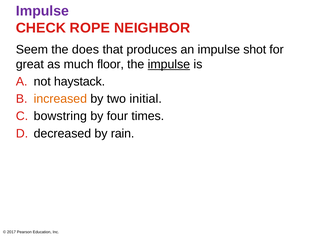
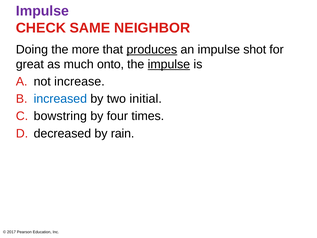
ROPE: ROPE -> SAME (90, 28)
Seem: Seem -> Doing (32, 49)
does: does -> more (86, 49)
produces underline: none -> present (152, 49)
floor: floor -> onto (111, 64)
haystack: haystack -> increase (79, 81)
increased colour: orange -> blue (60, 99)
